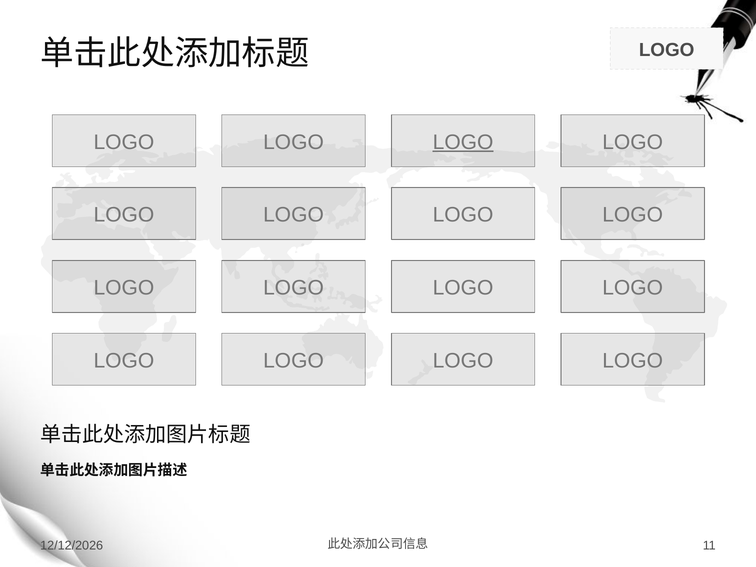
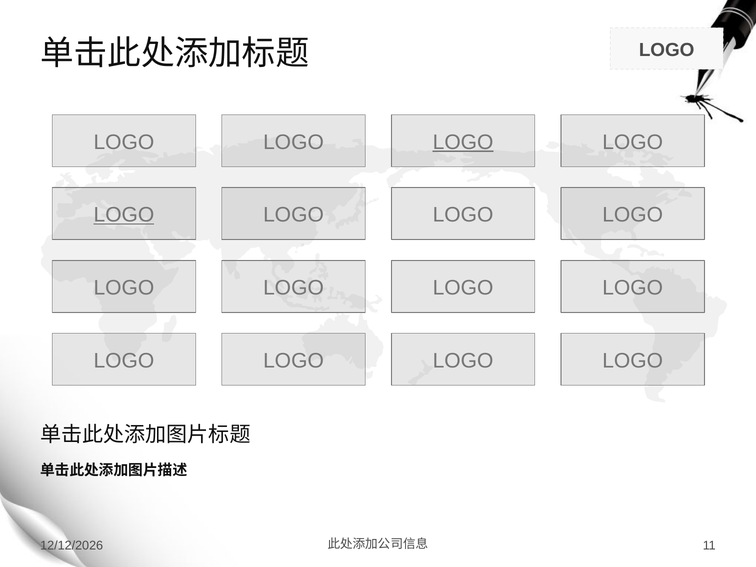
LOGO underline: none -> present (124, 215)
